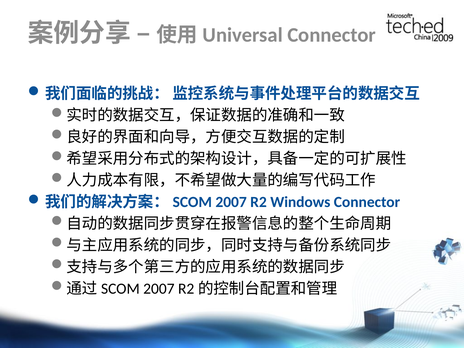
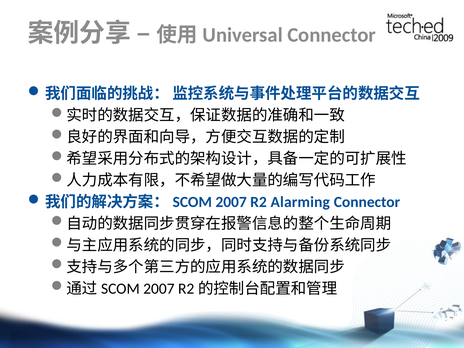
Windows: Windows -> Alarming (300, 202)
